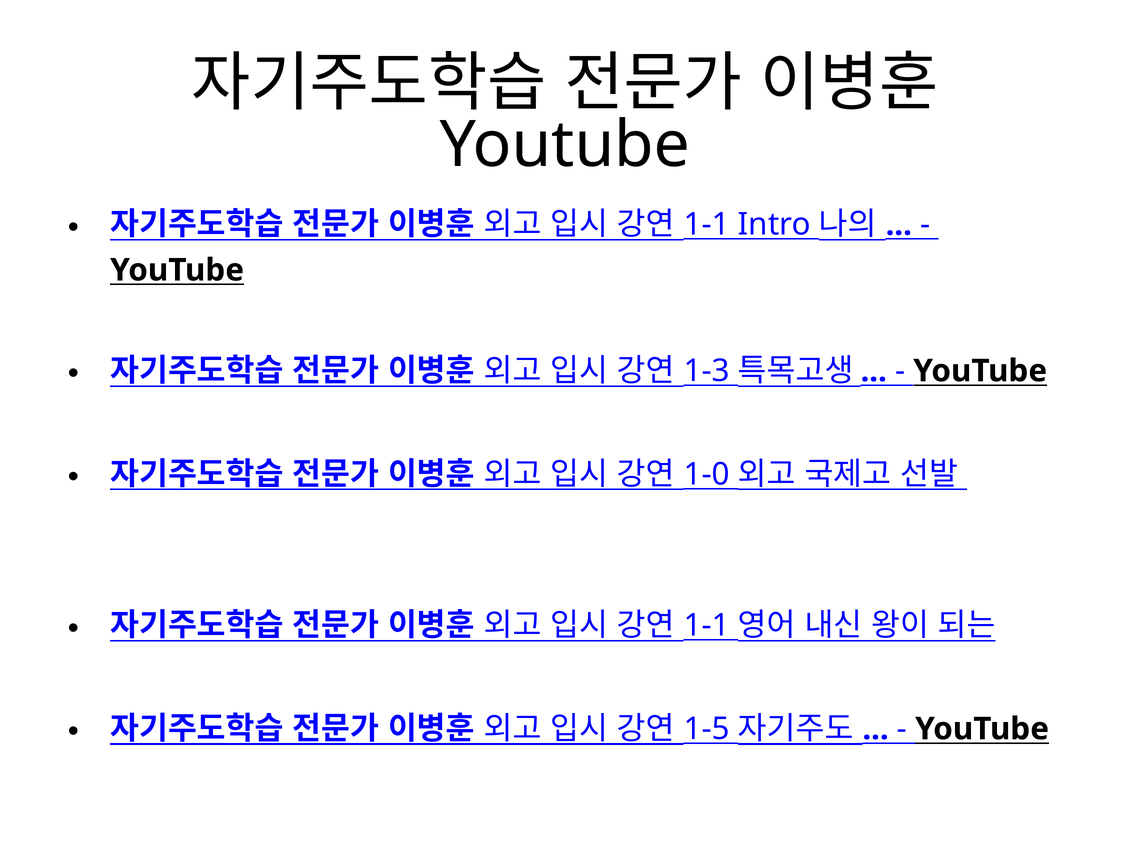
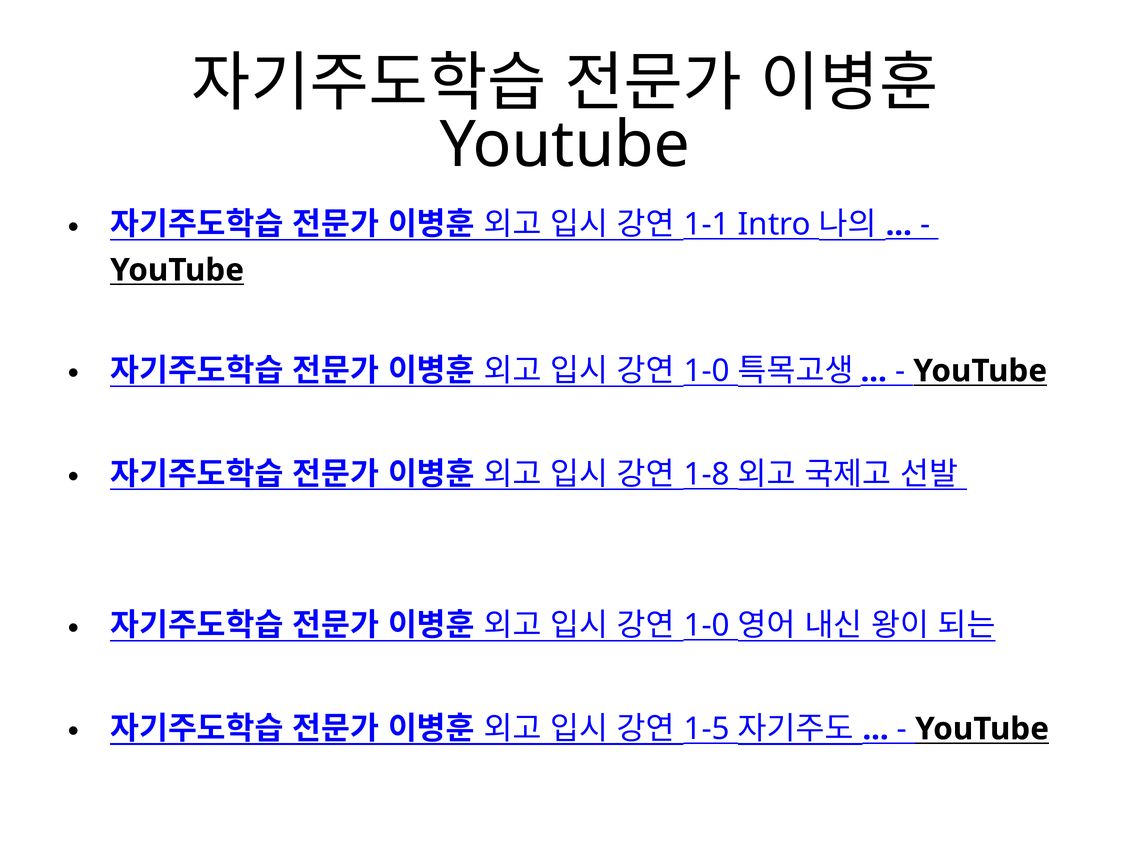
1-3: 1-3 -> 1-0 (707, 371)
1-0: 1-0 -> 1-8 (707, 474)
1-1: 1-1 -> 1-0 (707, 625)
